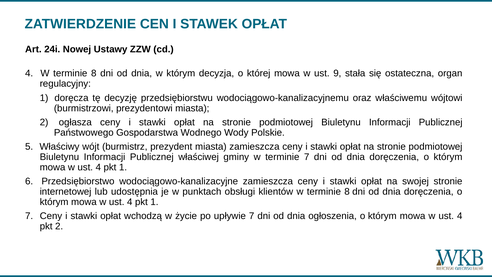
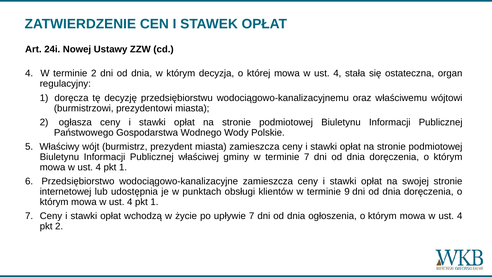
4 W terminie 8: 8 -> 2 (94, 73)
9: 9 -> 4 (337, 73)
klientów w terminie 8: 8 -> 9 (347, 192)
